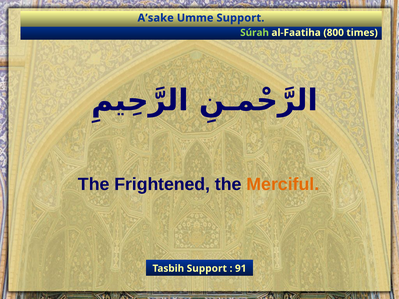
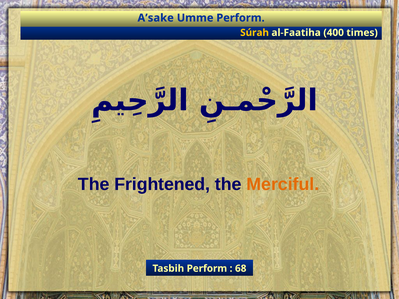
Umme Support: Support -> Perform (241, 18)
Súrah colour: light green -> yellow (255, 33)
800: 800 -> 400 (334, 33)
Tasbih Support: Support -> Perform (207, 269)
91: 91 -> 68 (241, 269)
